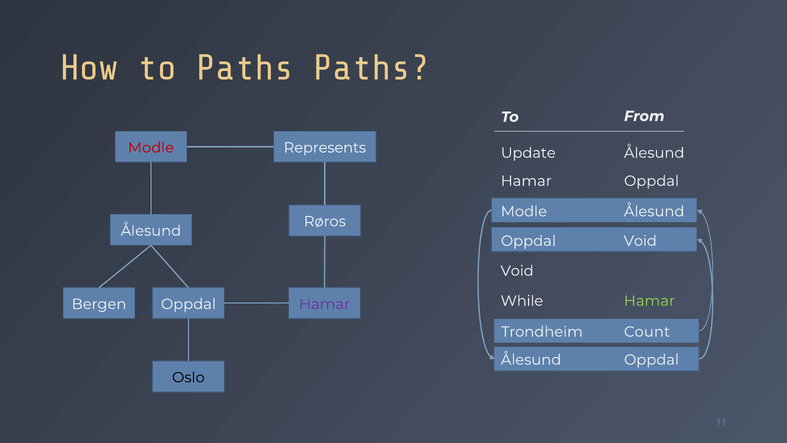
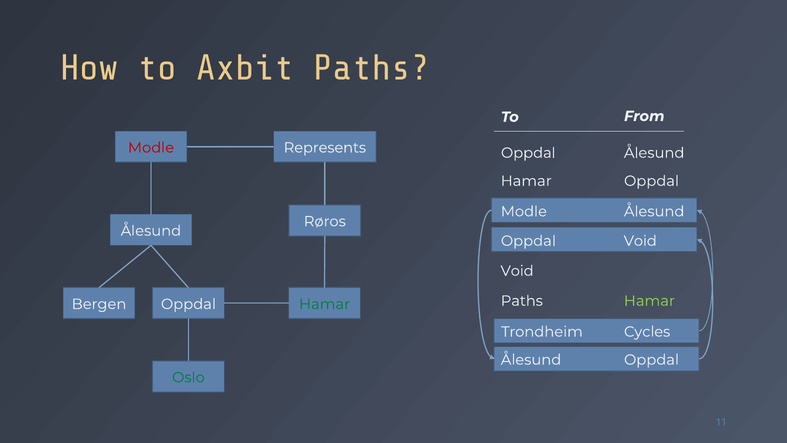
to Paths: Paths -> Axbit (245, 68)
Update: Update -> Oppdal (528, 153)
While: While -> Paths (522, 301)
Hamar colour: purple -> green (325, 304)
Count: Count -> Cycles (647, 332)
Oslo colour: black -> green (188, 377)
